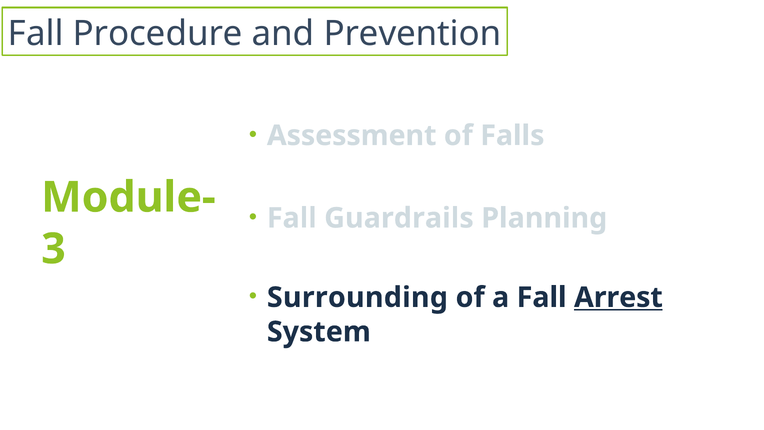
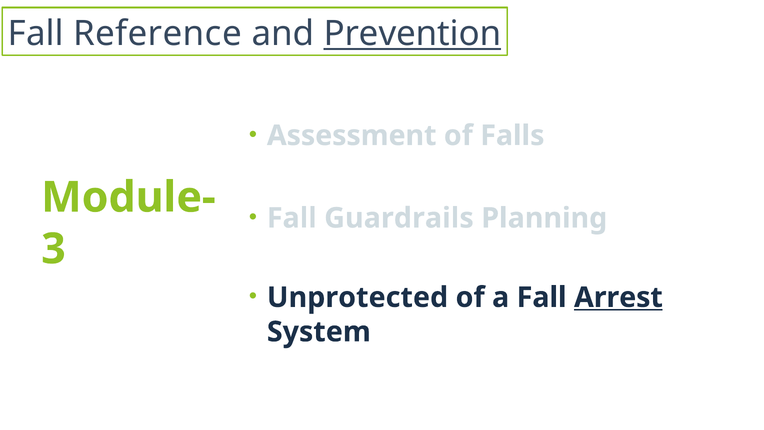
Procedure: Procedure -> Reference (158, 34)
Prevention underline: none -> present (412, 34)
Surrounding: Surrounding -> Unprotected (358, 297)
